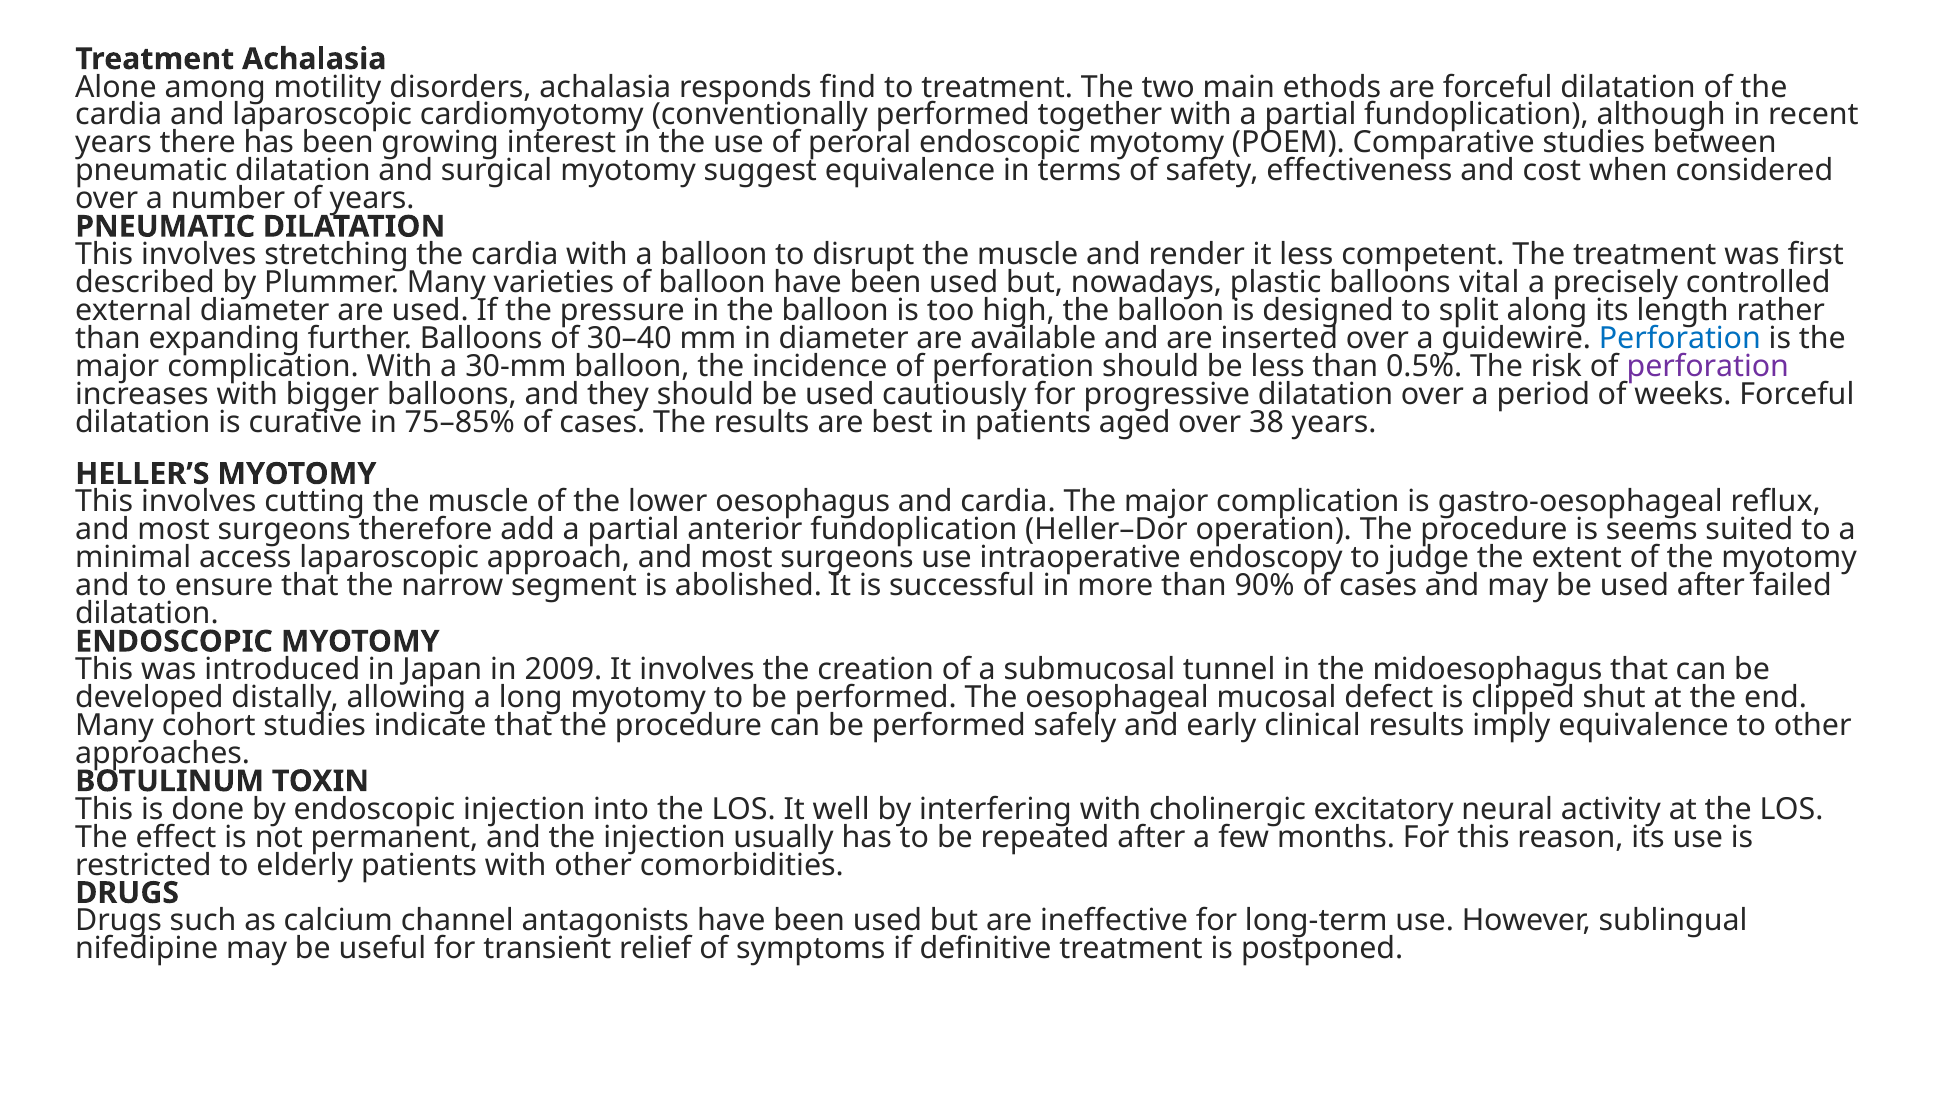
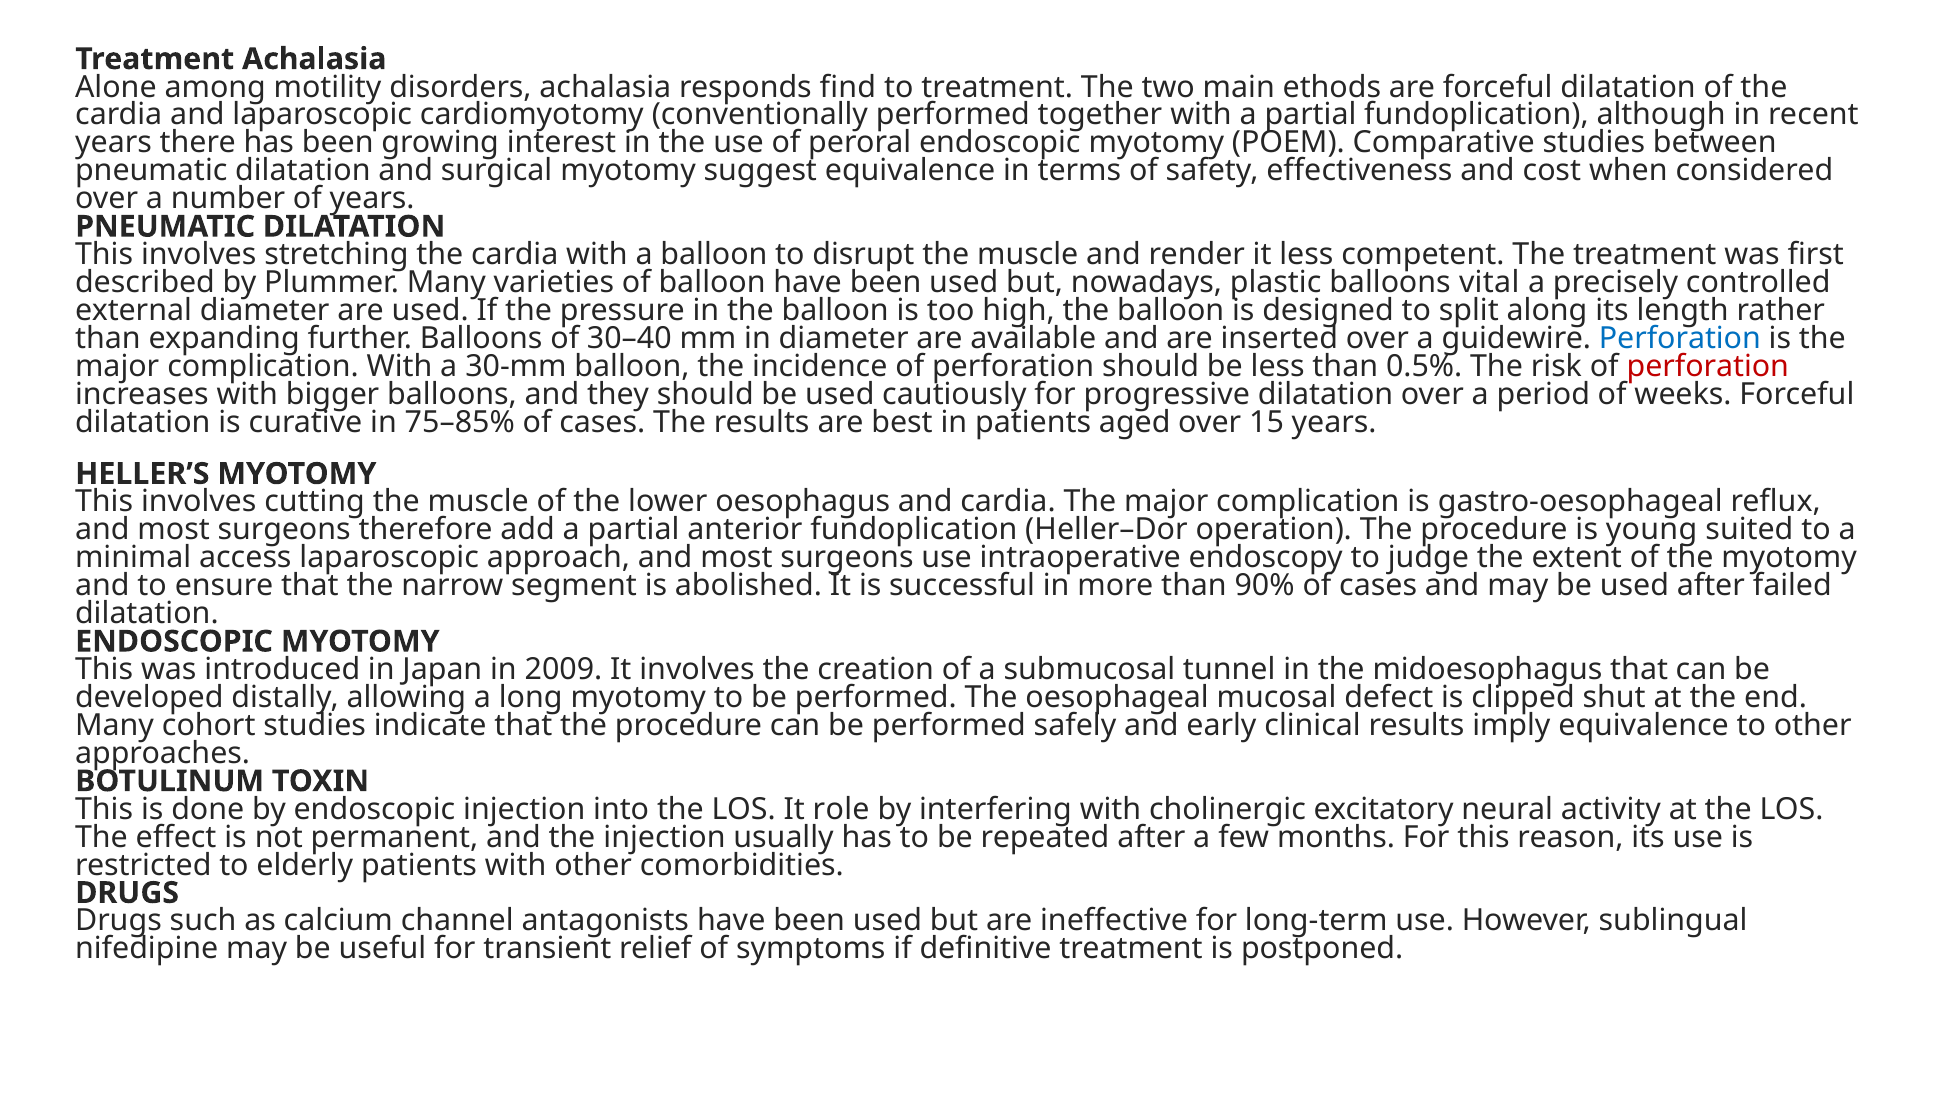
perforation colour: purple -> red (1708, 366)
38: 38 -> 15 (1267, 422)
seems: seems -> young (1652, 530)
well: well -> role (841, 809)
